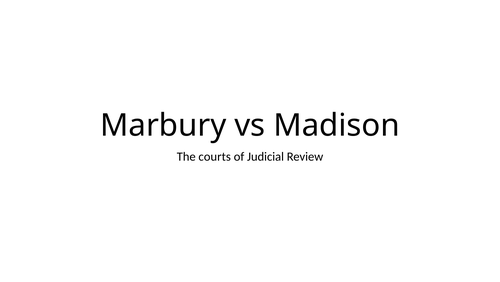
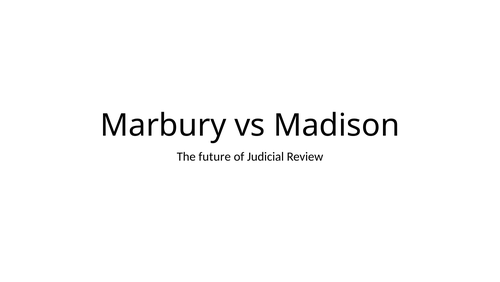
courts: courts -> future (215, 156)
